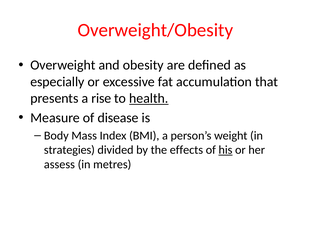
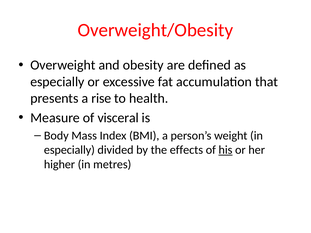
health underline: present -> none (149, 98)
disease: disease -> visceral (118, 118)
strategies: strategies -> especially (69, 150)
assess: assess -> higher (59, 165)
